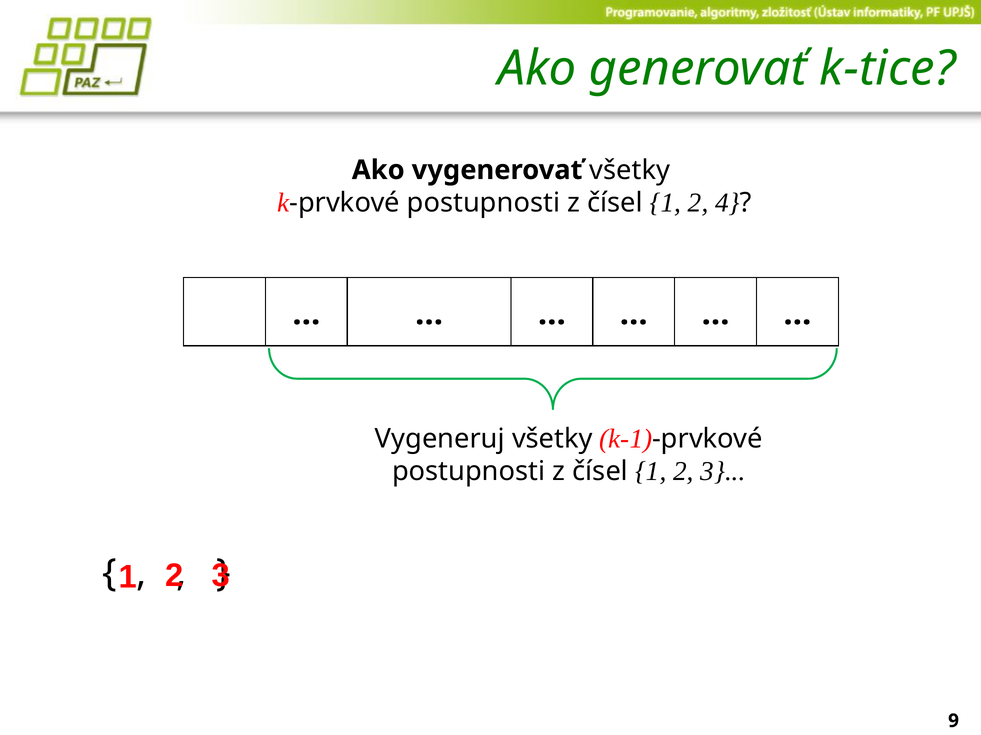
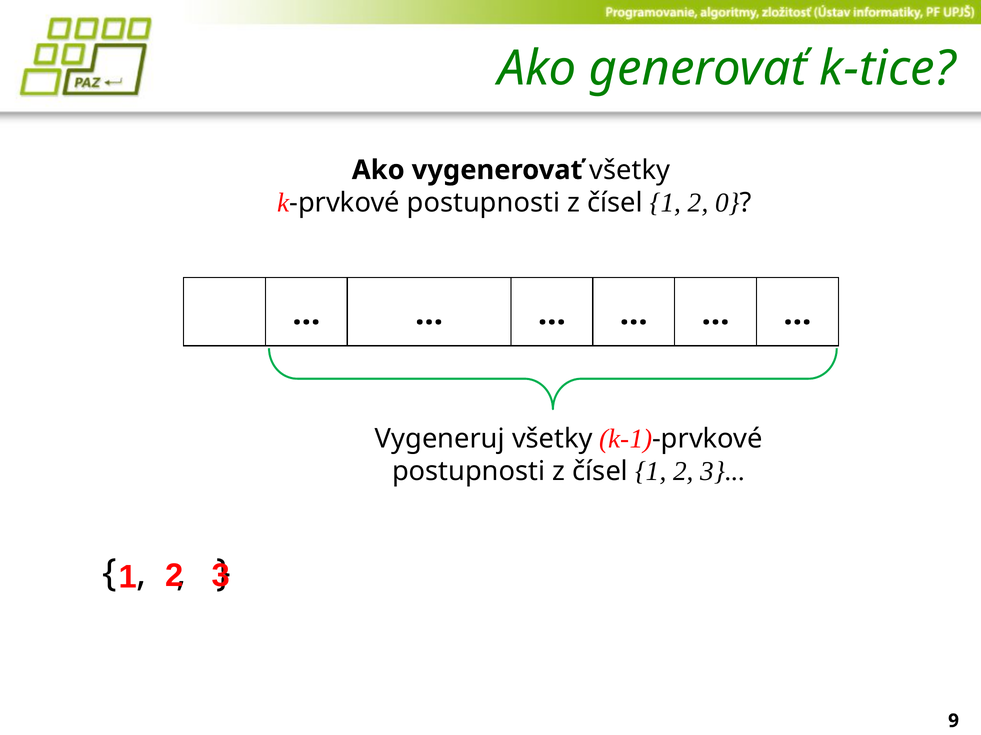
4: 4 -> 0 (727, 203)
